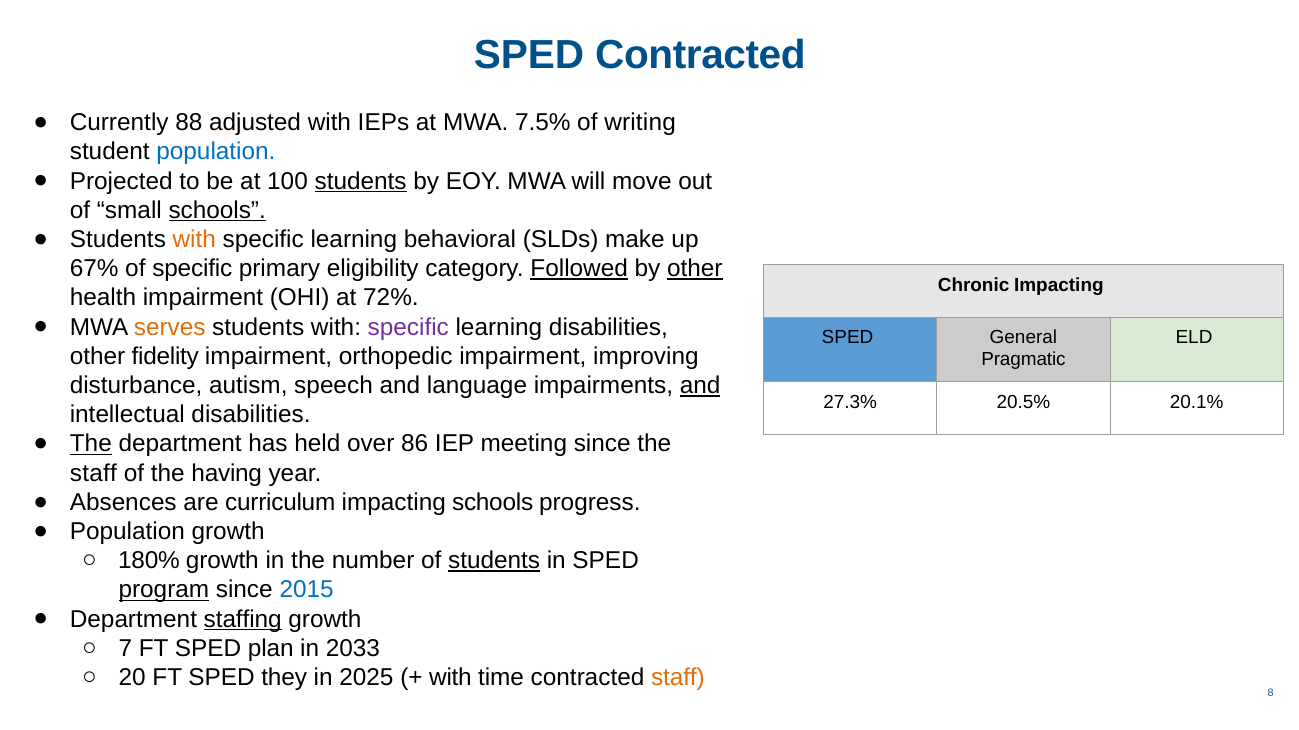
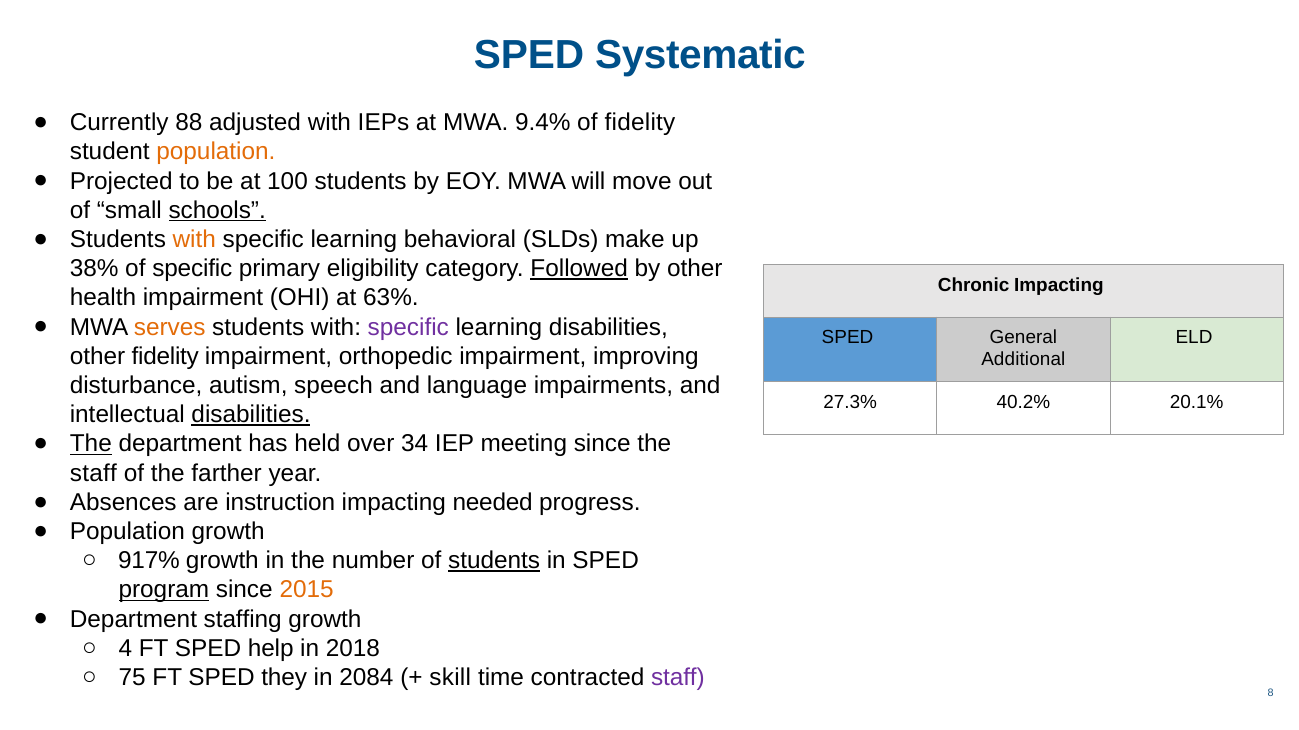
SPED Contracted: Contracted -> Systematic (700, 55)
7.5%: 7.5% -> 9.4% (543, 123)
of writing: writing -> fidelity (640, 123)
population colour: blue -> orange (216, 152)
students underline: present -> none (361, 181)
67%: 67% -> 38% (94, 269)
other underline: present -> none (695, 269)
72%: 72% -> 63% (391, 298)
Pragmatic: Pragmatic -> Additional (1023, 359)
and underline: present -> none (700, 386)
20.5%: 20.5% -> 40.2% (1023, 403)
disabilities underline: none -> present (251, 415)
86: 86 -> 34 (415, 444)
having: having -> farther (227, 474)
curriculum: curriculum -> instruction (280, 503)
impacting schools: schools -> needed (493, 503)
180%: 180% -> 917% (149, 561)
2015 colour: blue -> orange (307, 590)
staffing underline: present -> none (243, 620)
7: 7 -> 4 (125, 649)
plan: plan -> help (271, 649)
2033: 2033 -> 2018 (353, 649)
20: 20 -> 75 (132, 678)
2025: 2025 -> 2084 (366, 678)
with: with -> skill (450, 678)
staff colour: orange -> purple (678, 678)
